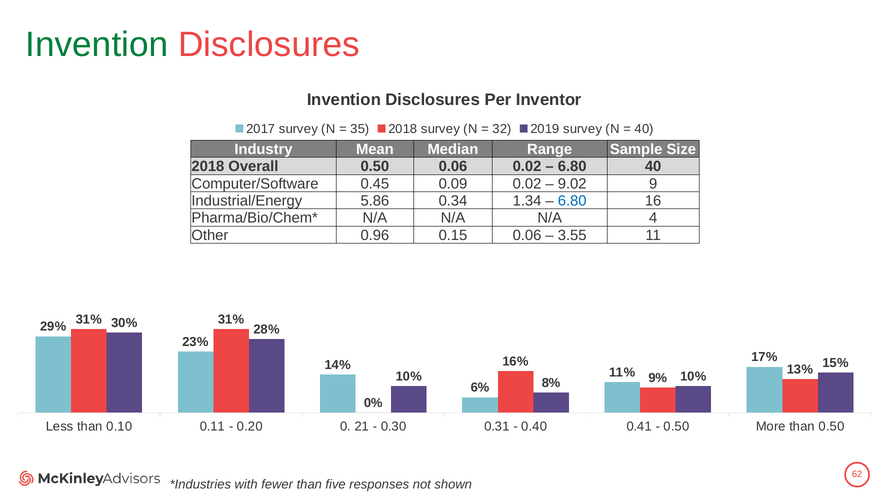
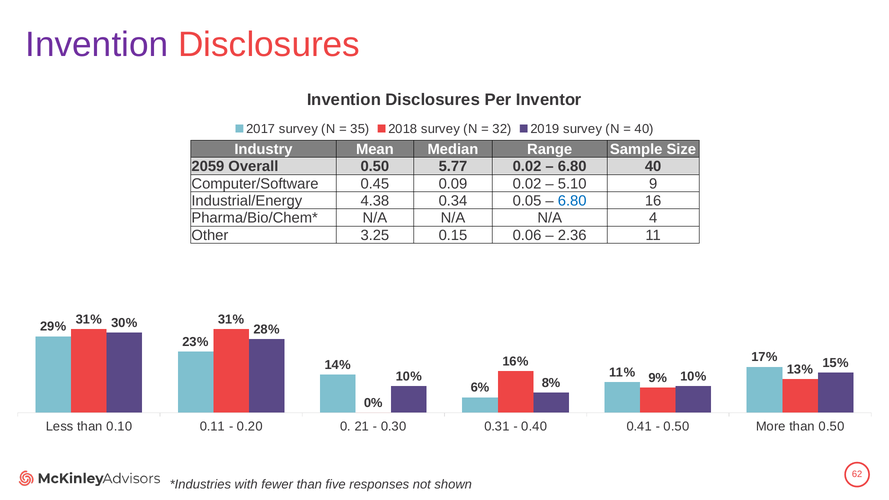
Invention colour: green -> purple (97, 45)
2018: 2018 -> 2059 (208, 167)
0.50 0.06: 0.06 -> 5.77 (453, 167)
9.02: 9.02 -> 5.10 (572, 184)
5.86: 5.86 -> 4.38 (375, 201)
1.34: 1.34 -> 0.05 (527, 201)
0.96: 0.96 -> 3.25 (375, 235)
3.55: 3.55 -> 2.36 (572, 235)
